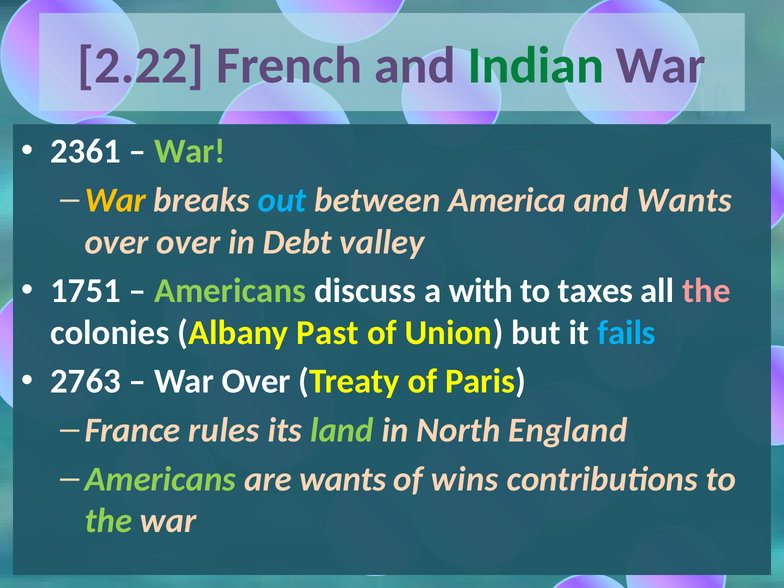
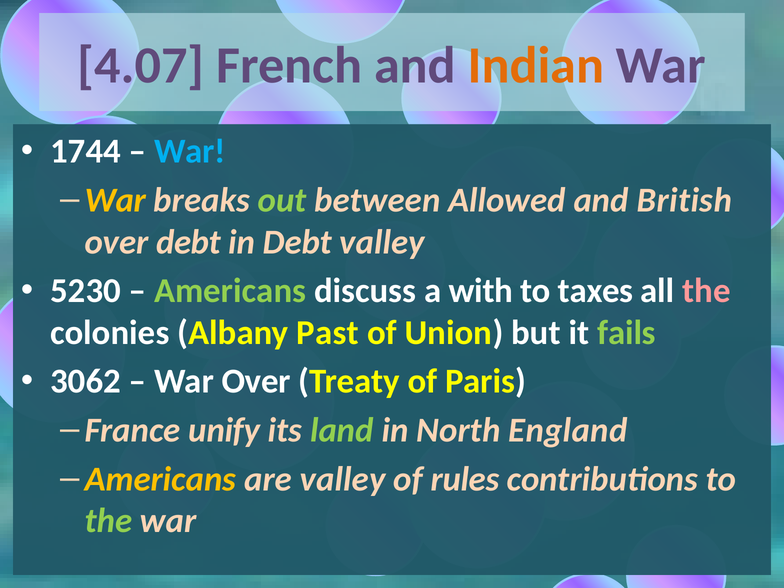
2.22: 2.22 -> 4.07 (141, 66)
Indian colour: green -> orange (536, 66)
2361: 2361 -> 1744 (86, 151)
War colour: light green -> light blue (190, 151)
out colour: light blue -> light green (282, 200)
America: America -> Allowed (507, 200)
and Wants: Wants -> British (684, 200)
over over: over -> debt (189, 242)
1751: 1751 -> 5230 (86, 291)
fails colour: light blue -> light green (626, 333)
2763: 2763 -> 3062 (86, 381)
rules: rules -> unify (224, 430)
Americans colour: light green -> yellow (160, 479)
are wants: wants -> valley (343, 479)
wins: wins -> rules (465, 479)
